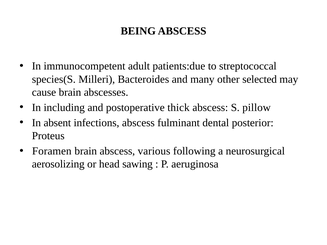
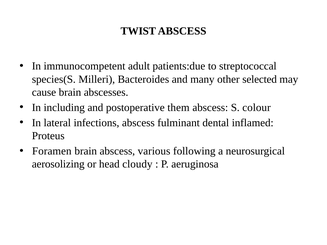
BEING: BEING -> TWIST (138, 31)
thick: thick -> them (178, 108)
pillow: pillow -> colour (257, 108)
absent: absent -> lateral (57, 123)
posterior: posterior -> inflamed (253, 123)
sawing: sawing -> cloudy (137, 164)
